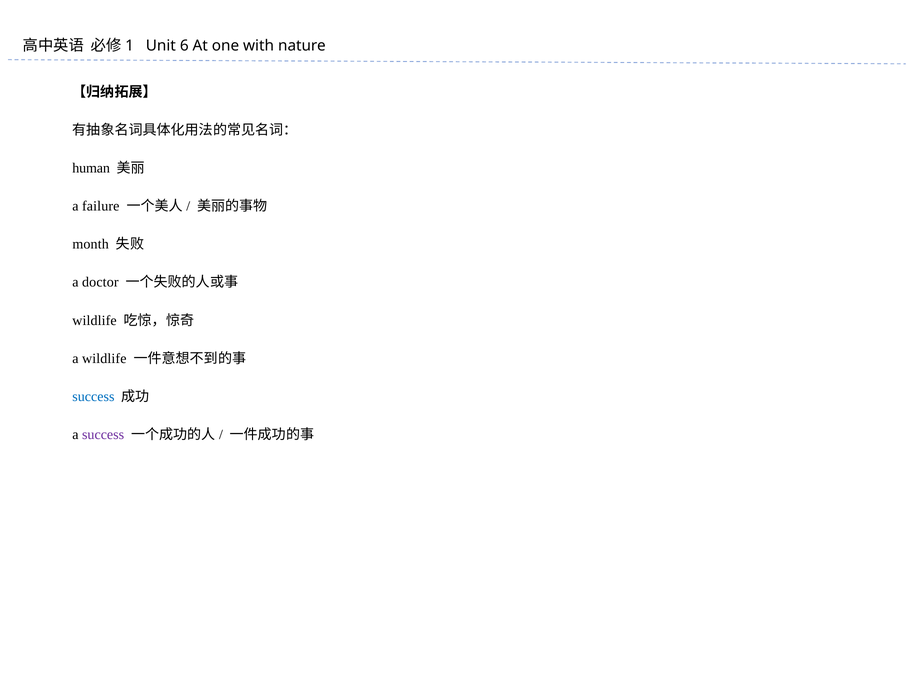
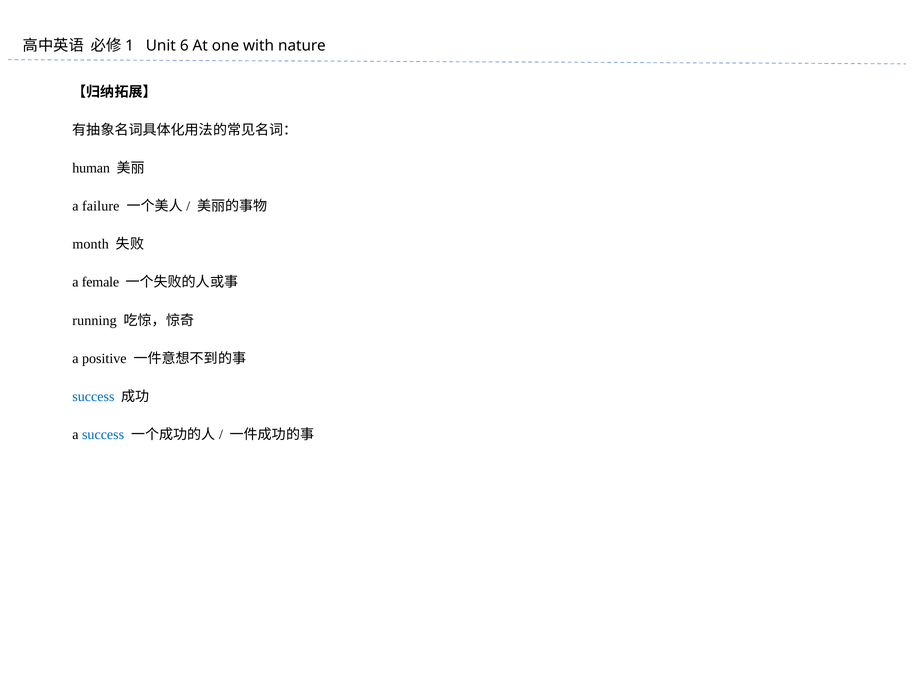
doctor: doctor -> female (100, 282)
wildlife: wildlife -> running (95, 321)
a wildlife: wildlife -> positive (104, 359)
success colour: purple -> blue (103, 435)
